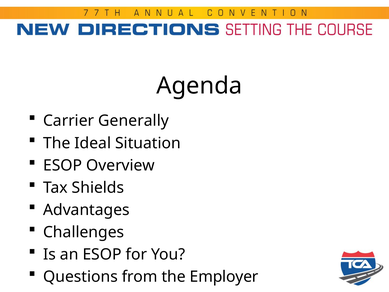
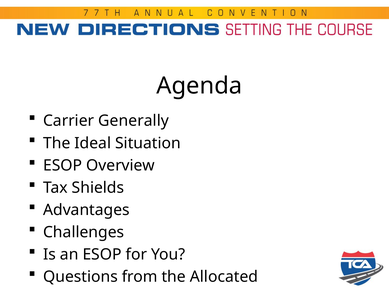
Employer: Employer -> Allocated (224, 277)
